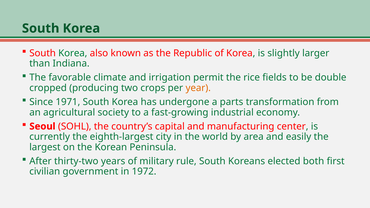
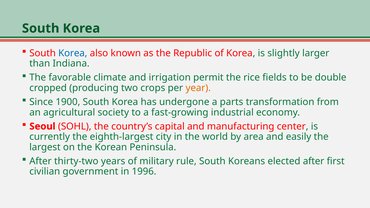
Korea colour: green -> blue (73, 53)
1971: 1971 -> 1900 (68, 102)
elected both: both -> after (314, 161)
1972: 1972 -> 1996 (144, 172)
